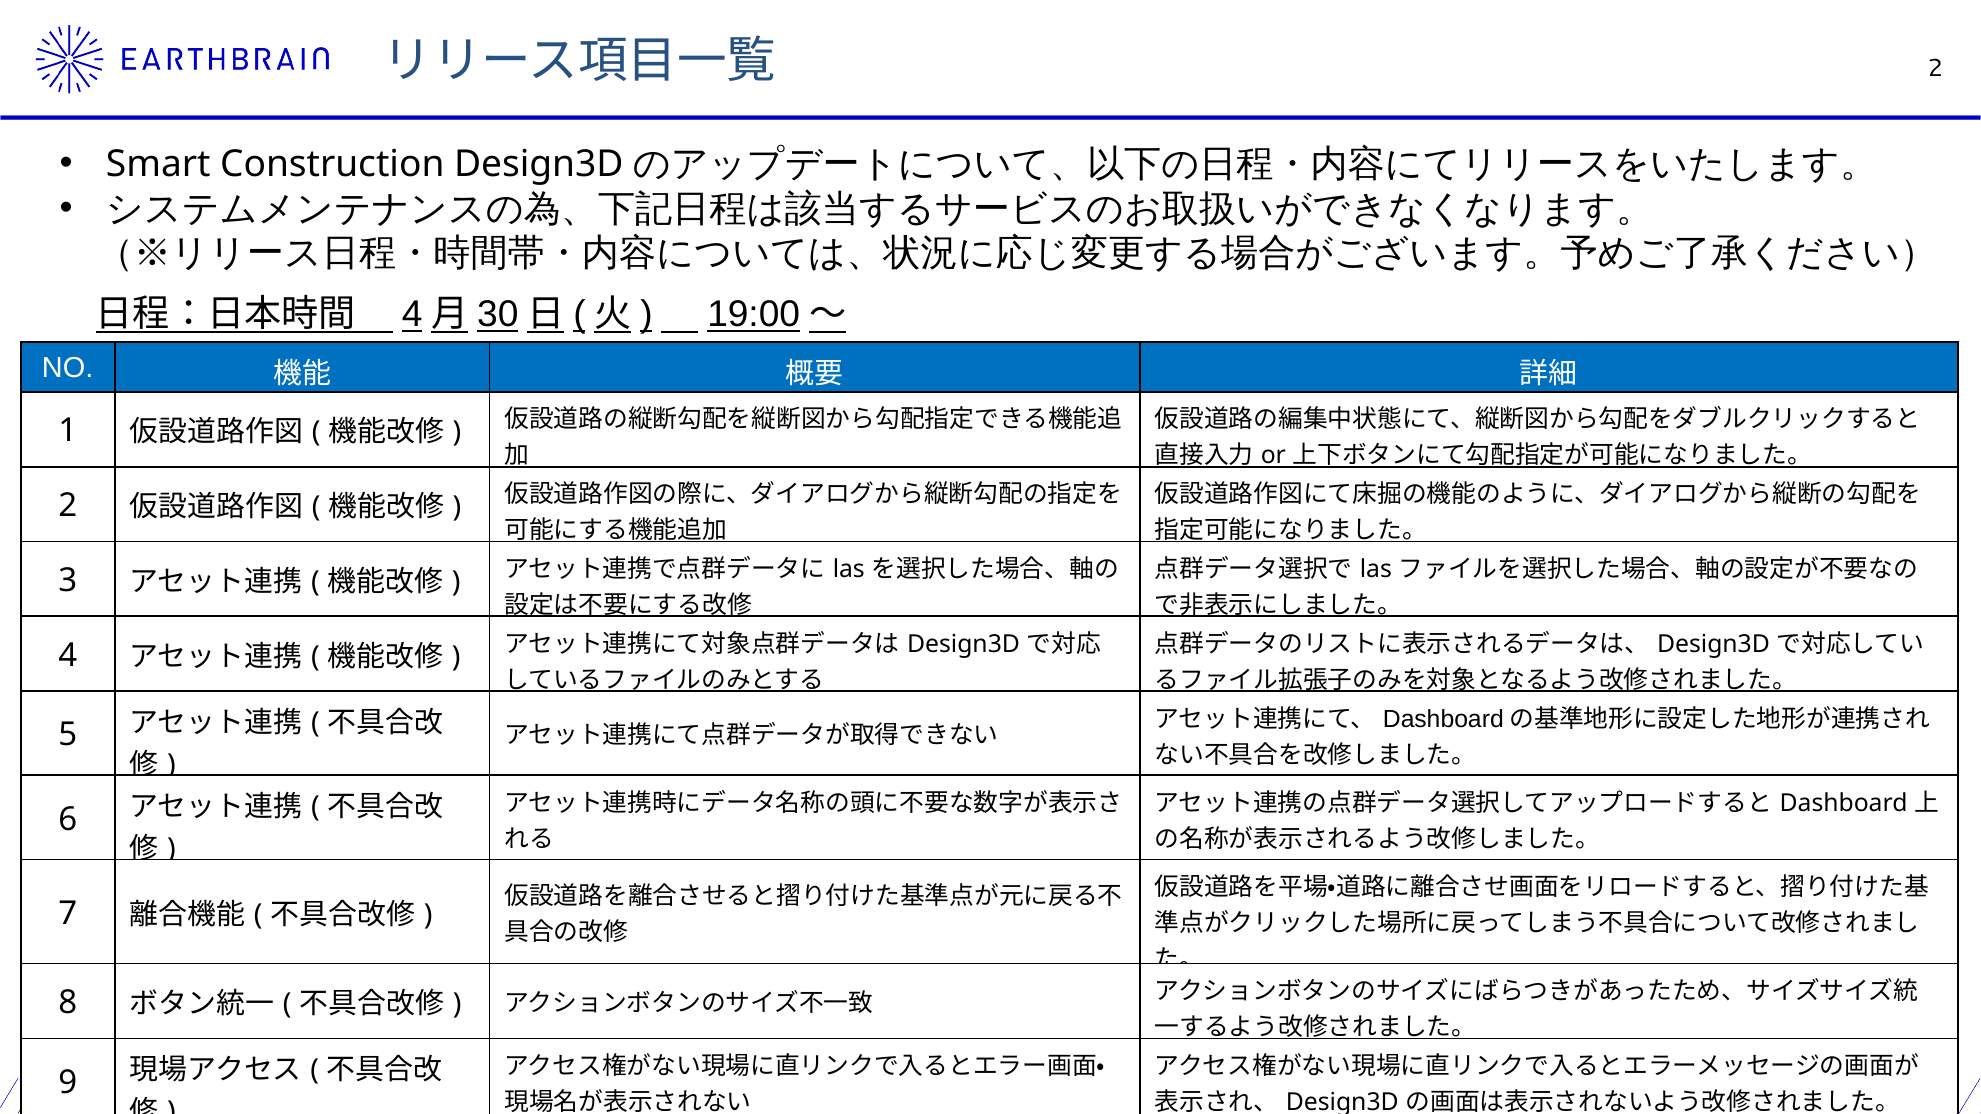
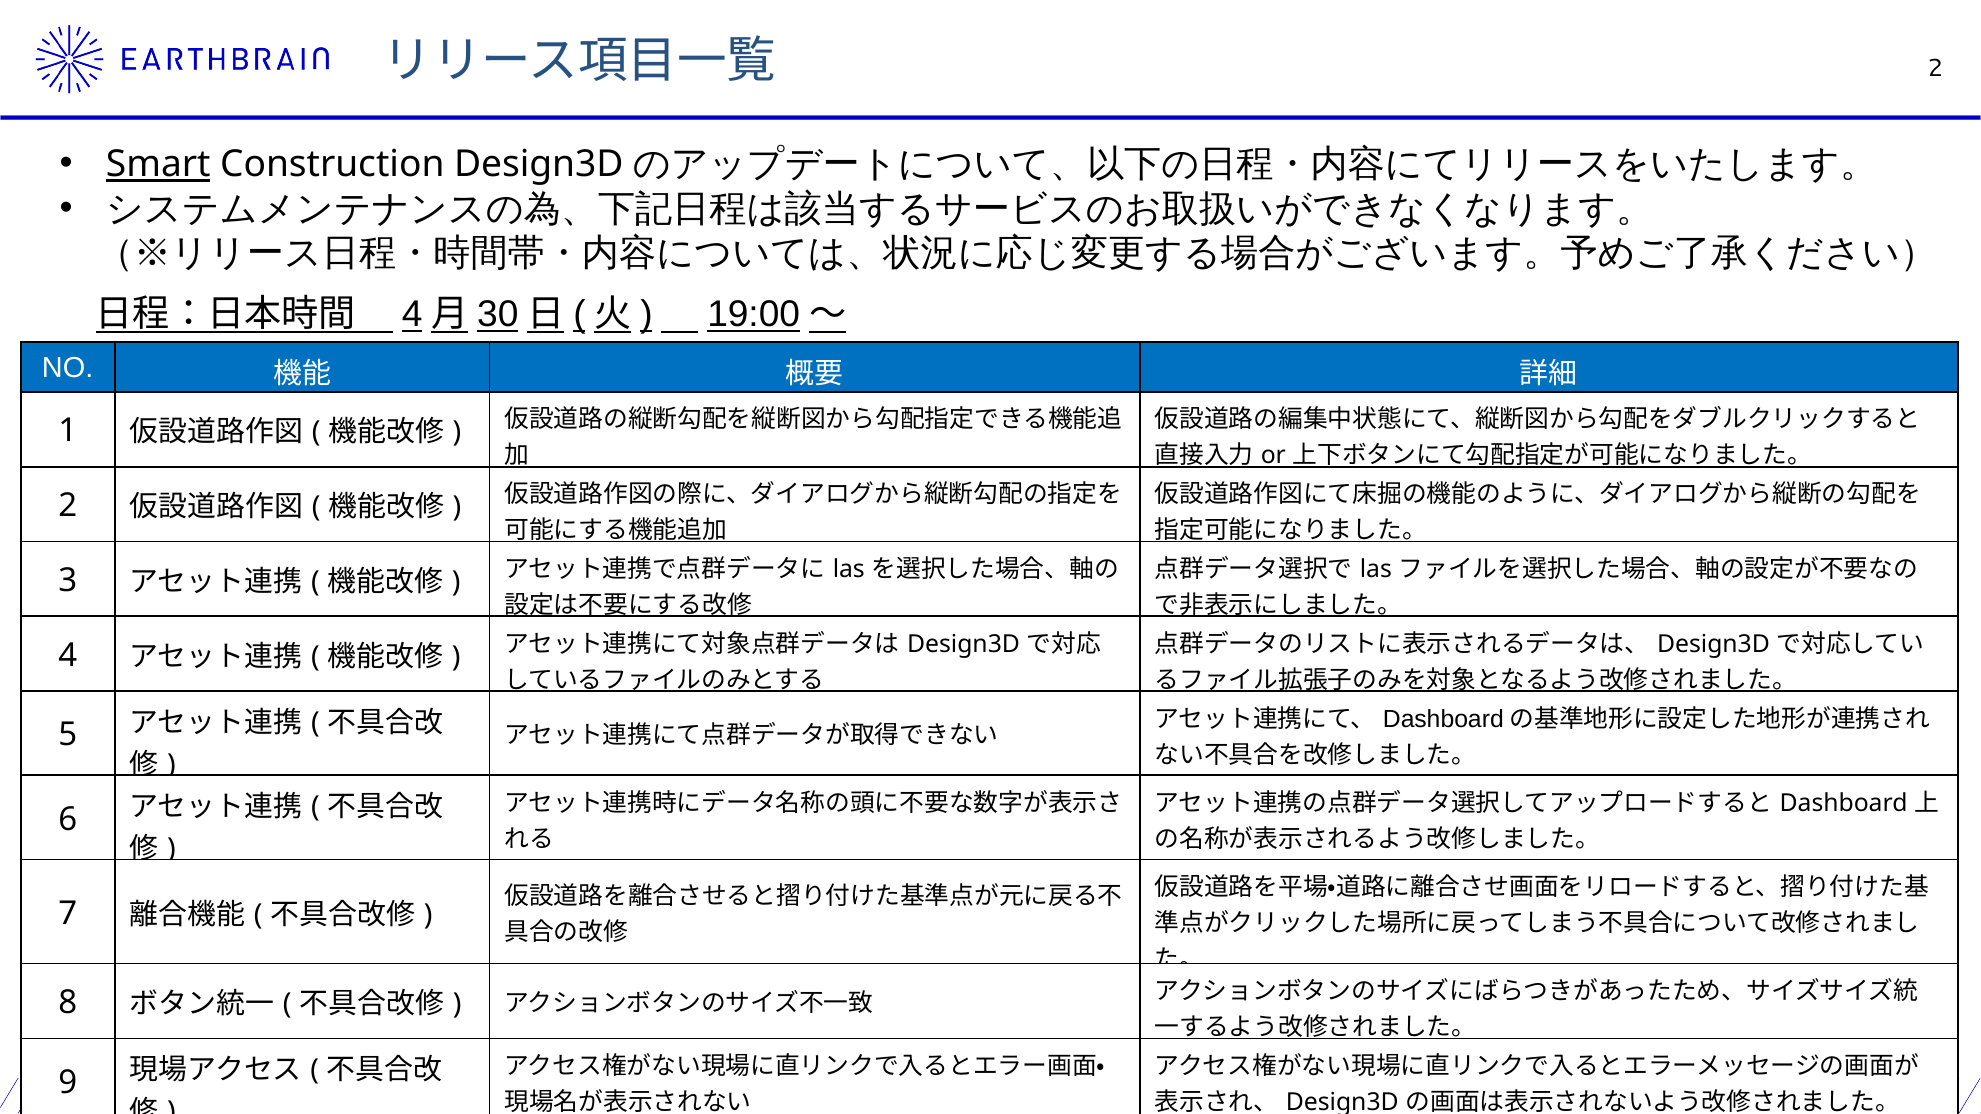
Smart underline: none -> present (158, 165)
